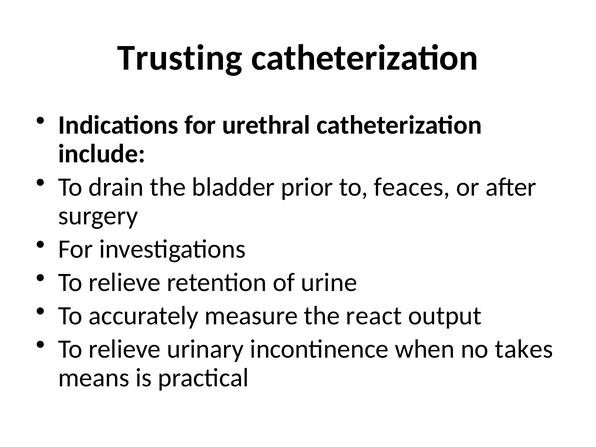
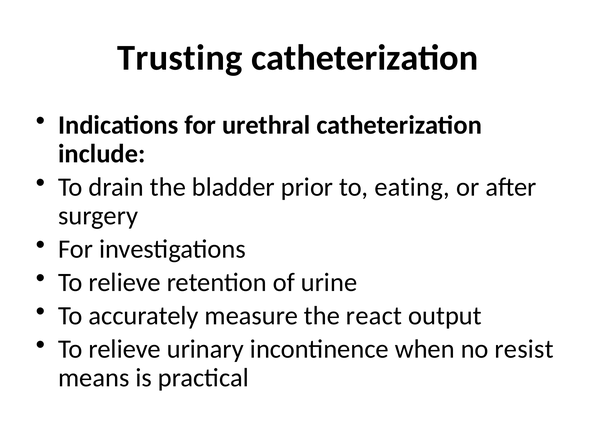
feaces: feaces -> eating (412, 187)
takes: takes -> resist (524, 349)
